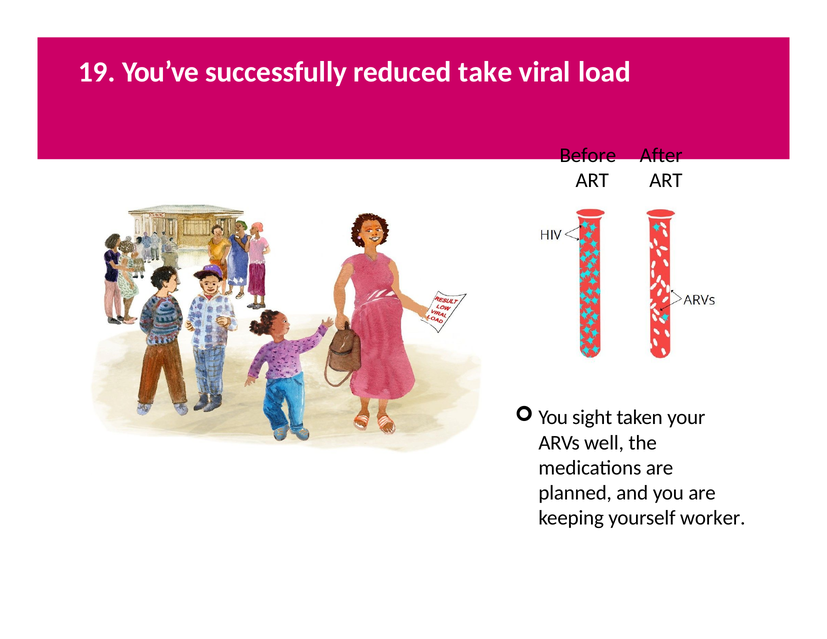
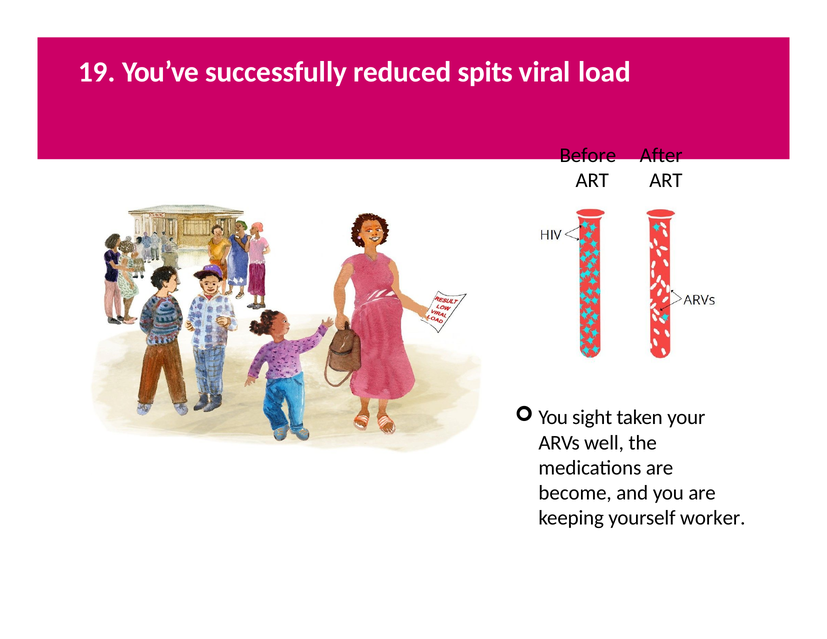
take: take -> spits (485, 72)
planned: planned -> become (575, 493)
